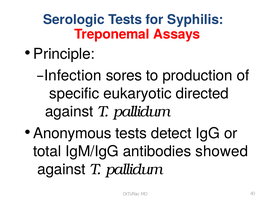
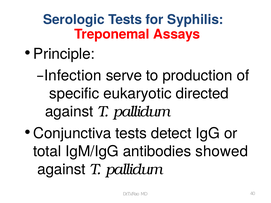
sores: sores -> serve (124, 76)
Anonymous: Anonymous -> Conjunctiva (72, 133)
